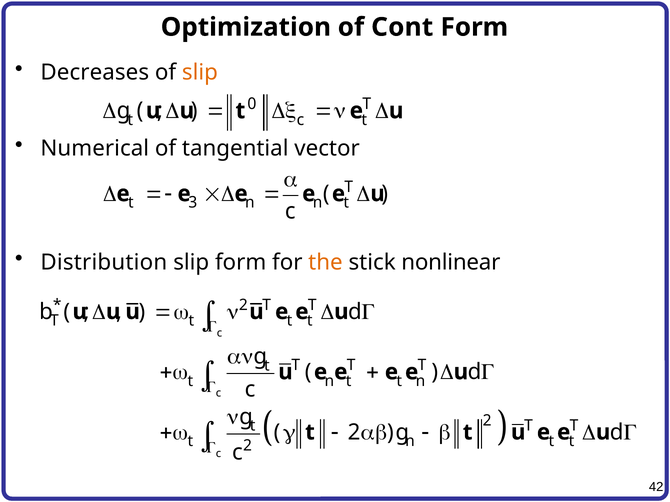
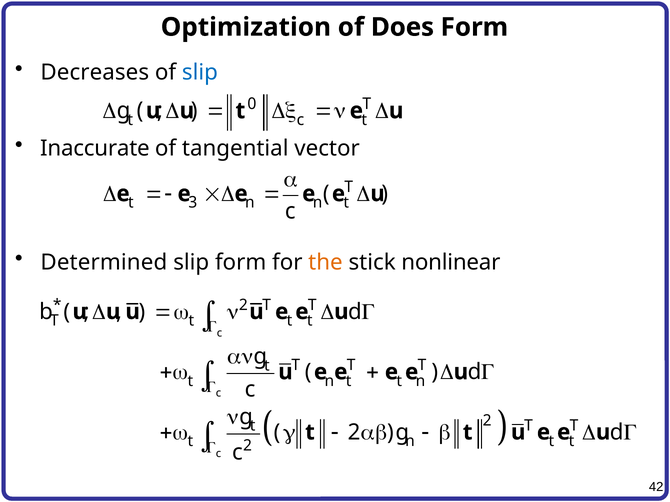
Cont: Cont -> Does (402, 27)
slip colour: orange -> blue (200, 73)
Numerical: Numerical -> Inaccurate (95, 149)
Distribution: Distribution -> Determined (104, 262)
